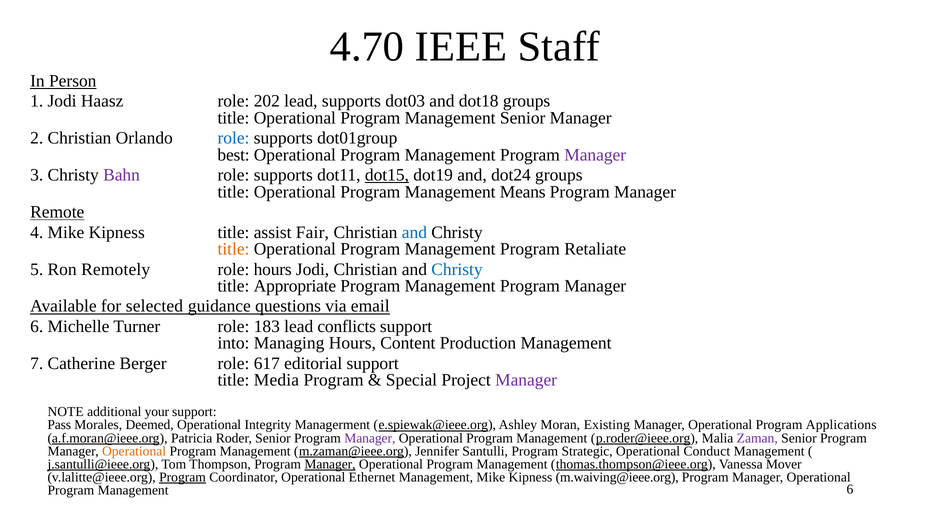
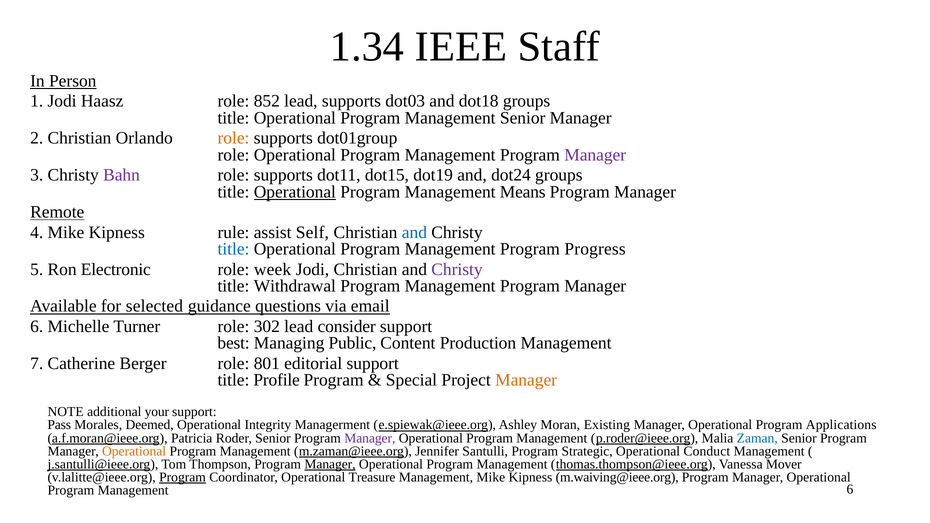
4.70: 4.70 -> 1.34 (367, 47)
202: 202 -> 852 (267, 101)
role colour: blue -> orange (234, 138)
best: best -> role (234, 155)
dot15 underline: present -> none (387, 175)
Operational underline: none -> present (295, 192)
Kipness title: title -> rule (234, 232)
Fair: Fair -> Self (312, 232)
title colour: orange -> blue (233, 249)
Retaliate: Retaliate -> Progress (595, 249)
Remotely: Remotely -> Electronic (116, 269)
role hours: hours -> week (273, 269)
Christy colour: blue -> purple (457, 269)
Appropriate: Appropriate -> Withdrawal (295, 286)
183: 183 -> 302 (267, 327)
conflicts: conflicts -> consider (347, 327)
into: into -> best (234, 343)
Managing Hours: Hours -> Public (352, 343)
617: 617 -> 801 (267, 364)
Media: Media -> Profile (277, 380)
Manager colour: purple -> orange (526, 380)
Zaman colour: purple -> blue (757, 438)
Ethernet: Ethernet -> Treasure (372, 477)
